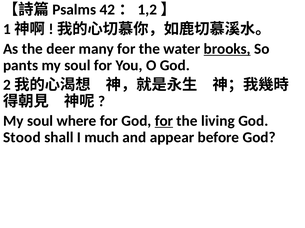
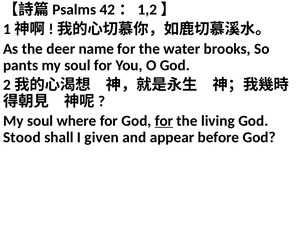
many: many -> name (96, 49)
brooks underline: present -> none (227, 49)
much: much -> given (102, 138)
